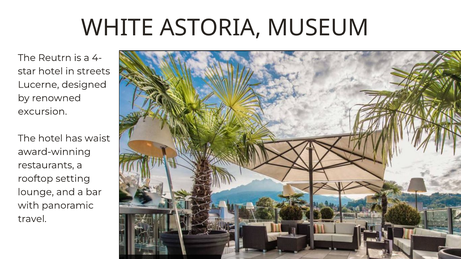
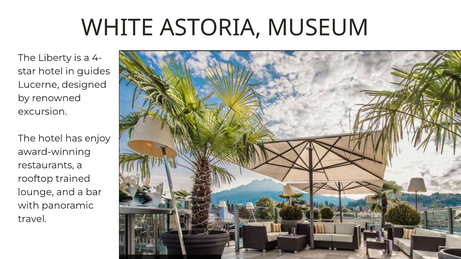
Reutrn: Reutrn -> Liberty (55, 58)
streets: streets -> guides (94, 71)
waist: waist -> enjoy (98, 138)
setting: setting -> trained (73, 179)
